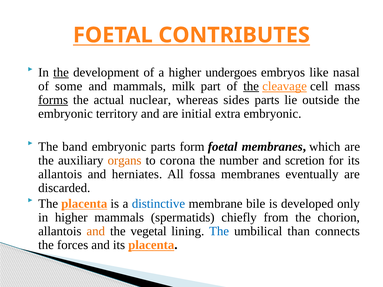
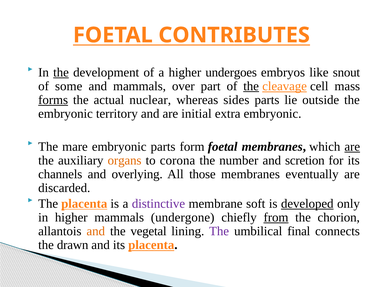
nasal: nasal -> snout (346, 72)
milk: milk -> over (183, 86)
band: band -> mare (75, 147)
are underline: none -> present (352, 147)
allantois: allantois -> channels (60, 174)
herniates: herniates -> overlying (137, 174)
fossa: fossa -> those (202, 174)
distinctive colour: blue -> purple (158, 204)
bile: bile -> soft (256, 204)
developed underline: none -> present (307, 204)
spermatids: spermatids -> undergone (183, 218)
from underline: none -> present (276, 218)
The colour: blue -> purple (219, 231)
than: than -> final (299, 231)
forces: forces -> drawn (73, 245)
